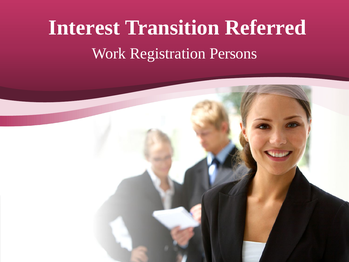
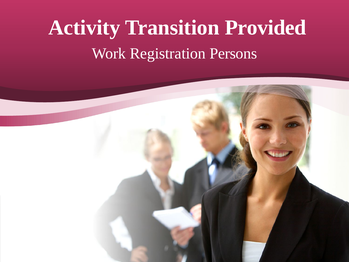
Interest: Interest -> Activity (84, 28)
Referred: Referred -> Provided (266, 28)
